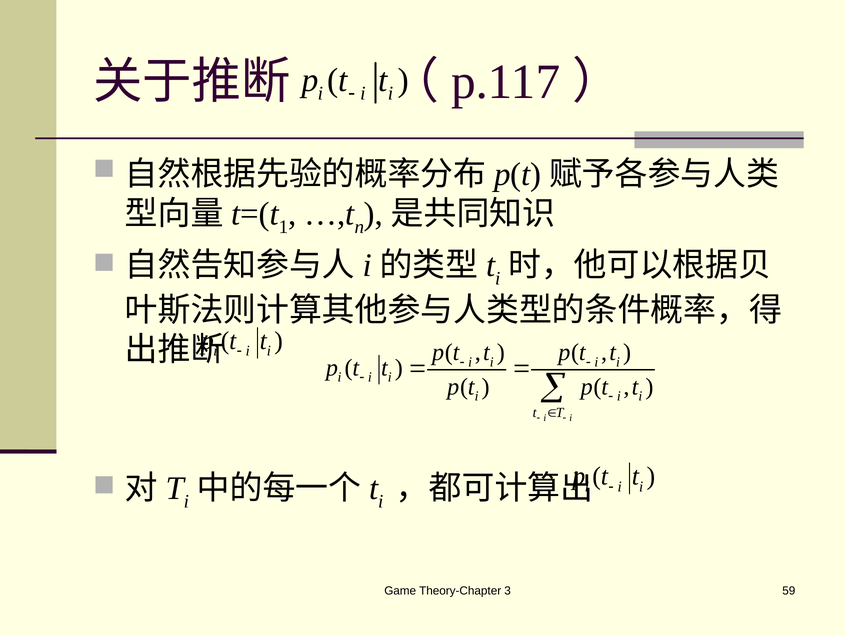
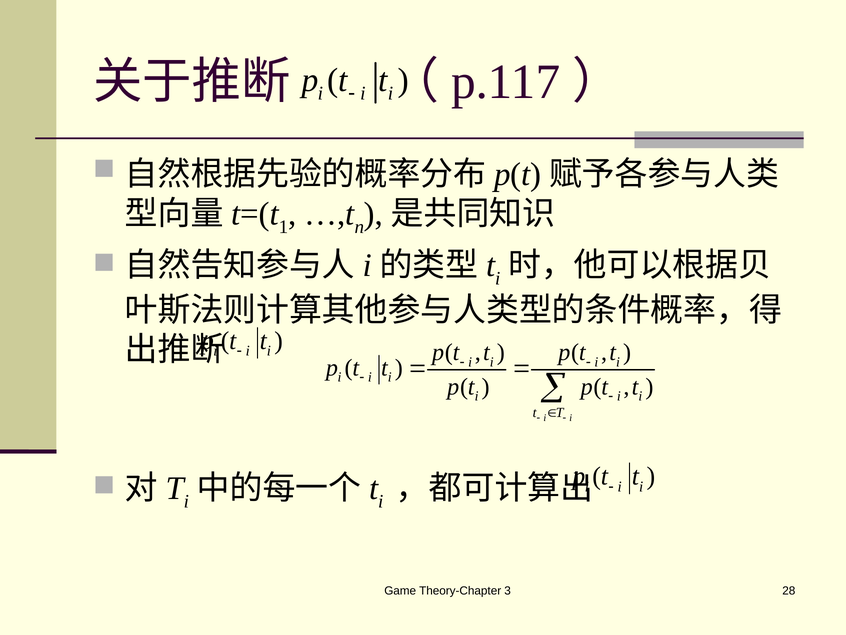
59: 59 -> 28 (789, 590)
